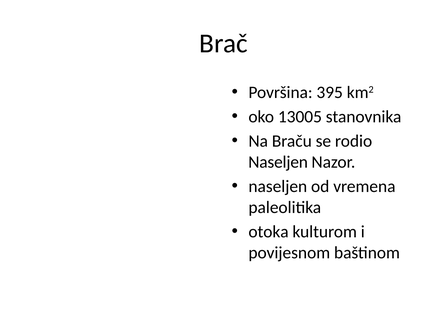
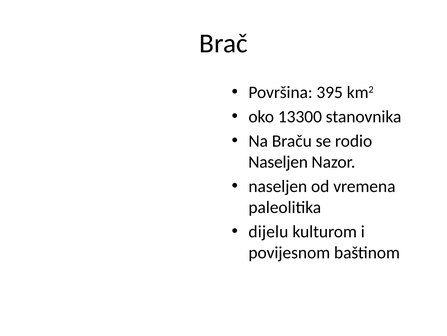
13005: 13005 -> 13300 (300, 116)
otoka: otoka -> dijelu (268, 231)
